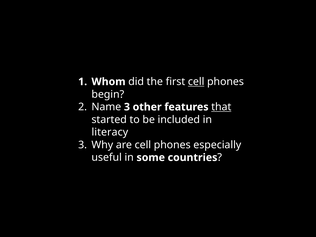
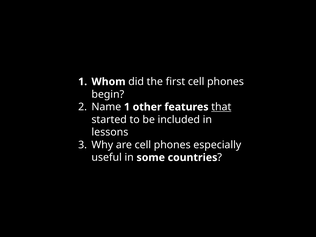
cell underline: present -> none (196, 82)
Name 3: 3 -> 1 (127, 107)
literacy: literacy -> lessons (110, 132)
